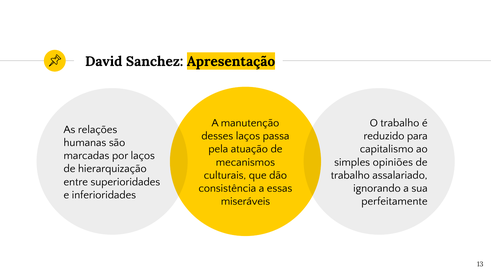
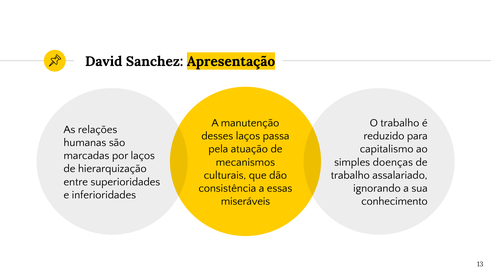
opiniões: opiniões -> doenças (393, 162)
perfeitamente: perfeitamente -> conhecimento (394, 202)
